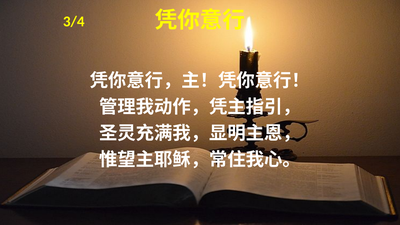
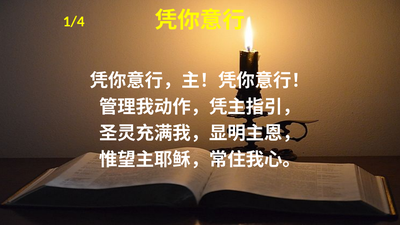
3/4: 3/4 -> 1/4 (74, 22)
